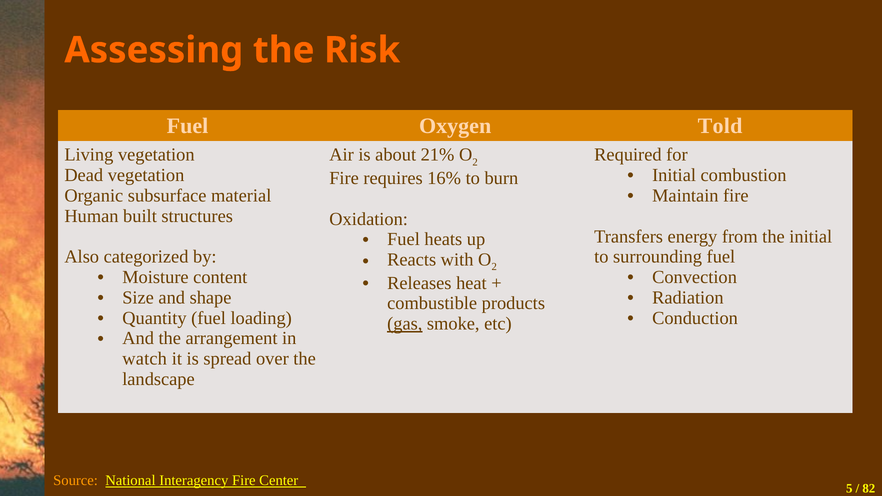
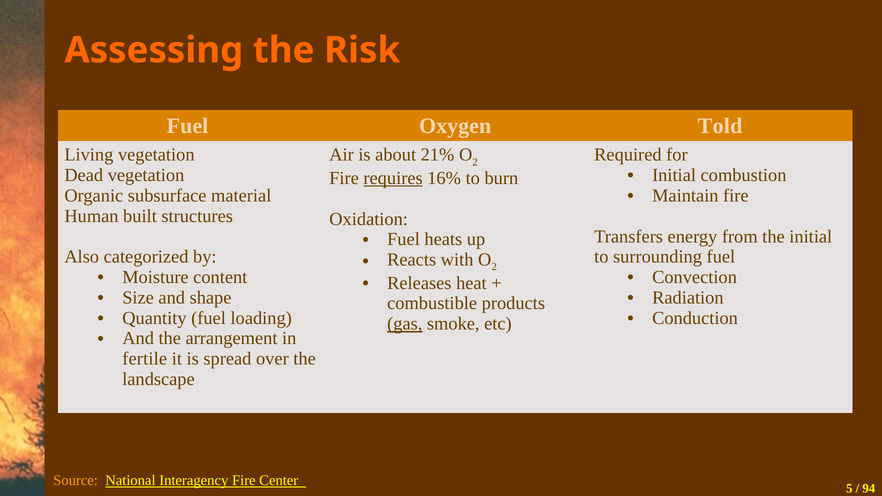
requires underline: none -> present (393, 178)
watch: watch -> fertile (145, 359)
82: 82 -> 94 (869, 489)
